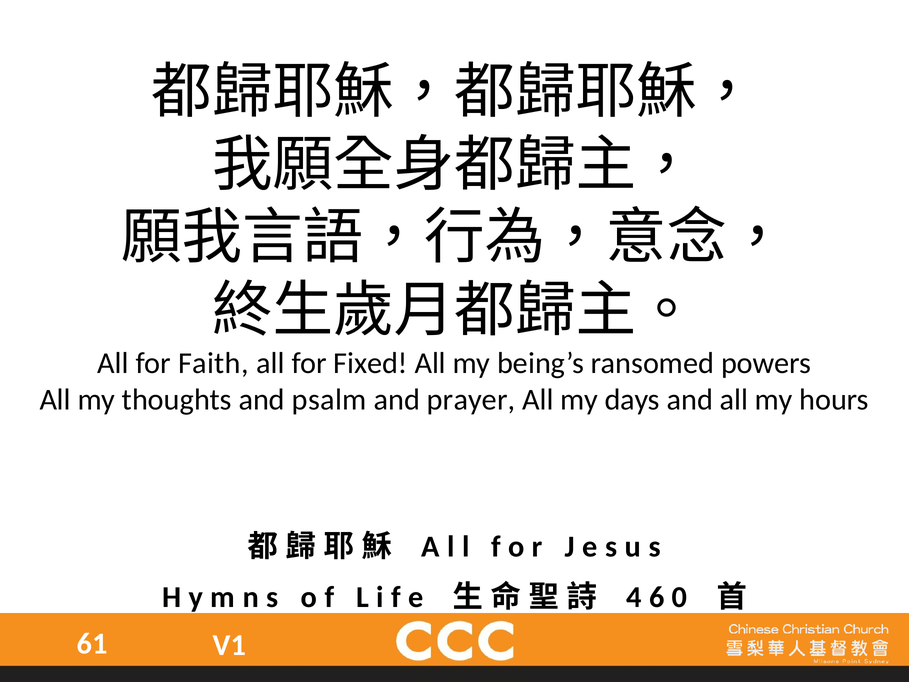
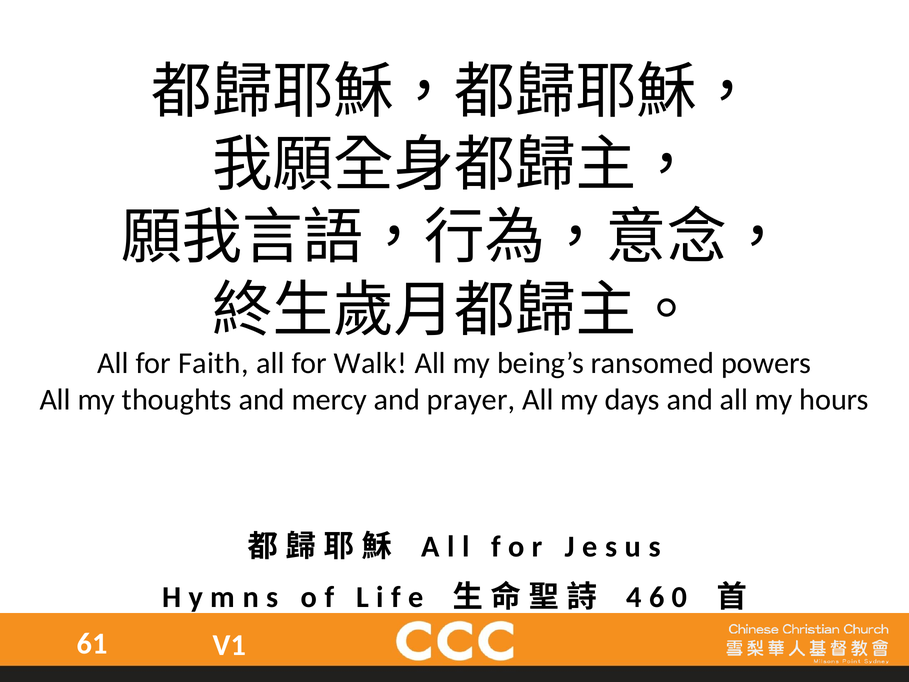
Fixed: Fixed -> Walk (370, 363)
psalm: psalm -> mercy (329, 399)
